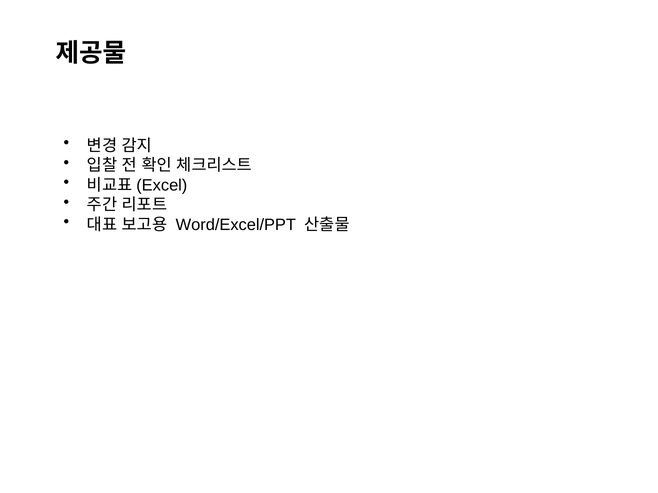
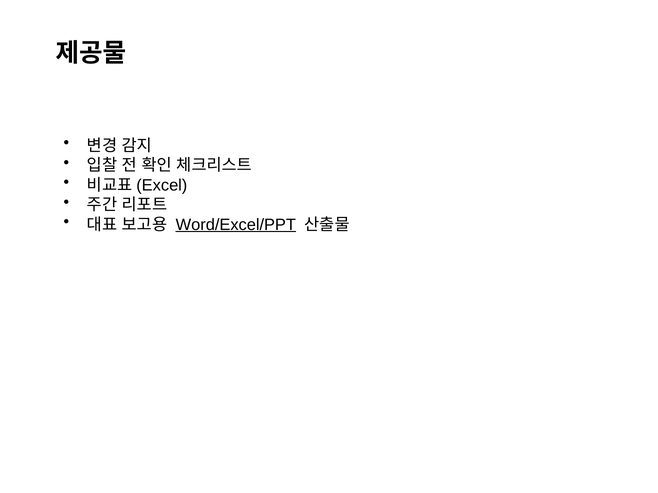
Word/Excel/PPT underline: none -> present (236, 225)
